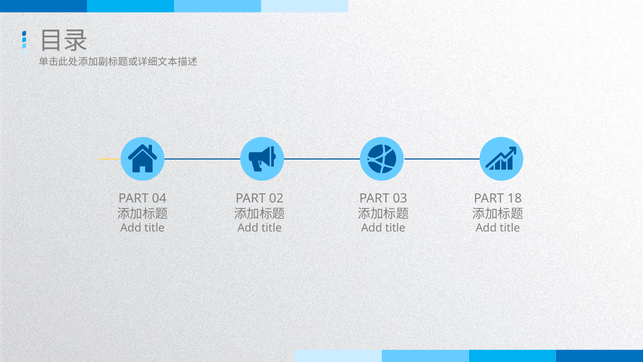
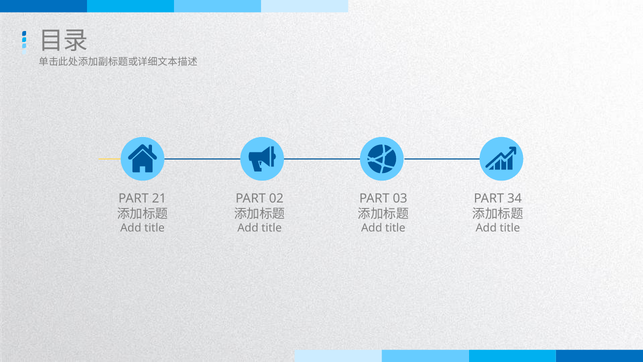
04: 04 -> 21 (159, 198)
18: 18 -> 34 (515, 198)
